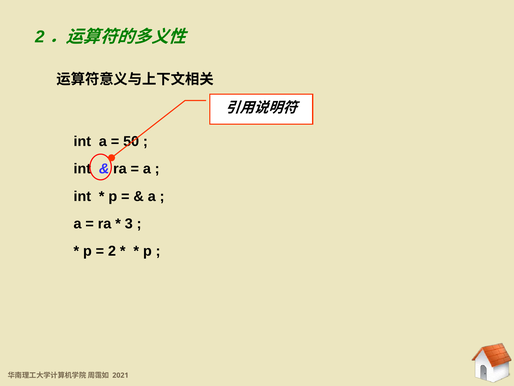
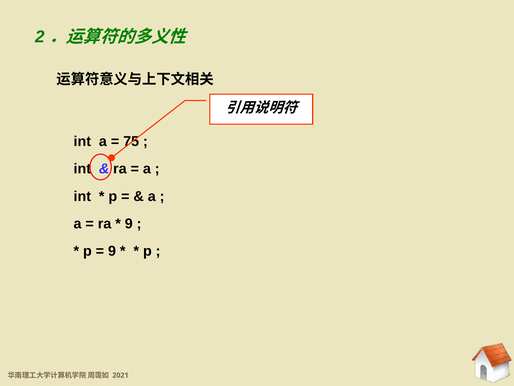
50: 50 -> 75 (131, 141)
3: 3 -> 9 (129, 224)
2: 2 -> 9 (112, 251)
